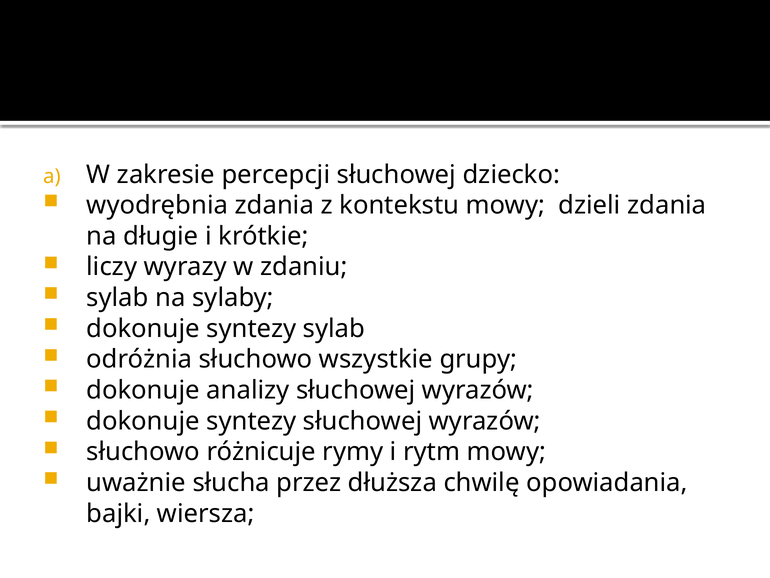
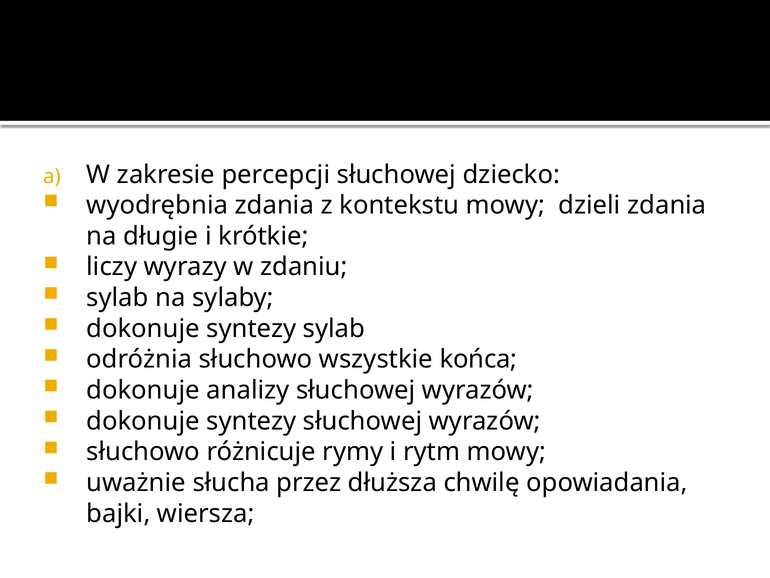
grupy: grupy -> końca (478, 359)
